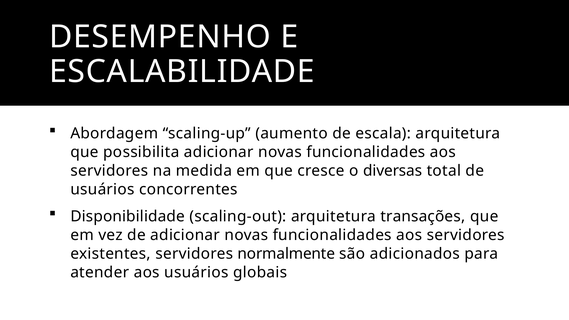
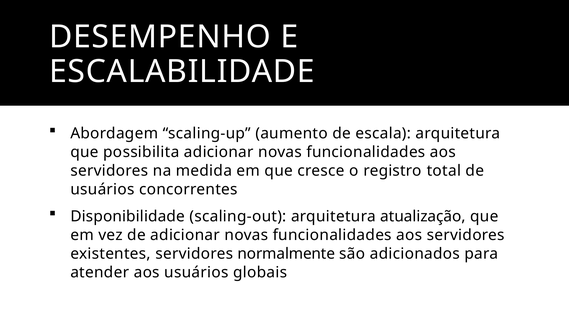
diversas: diversas -> registro (393, 171)
transações: transações -> atualização (423, 216)
